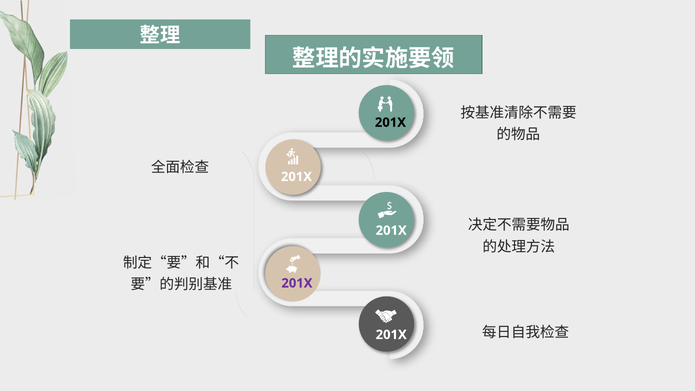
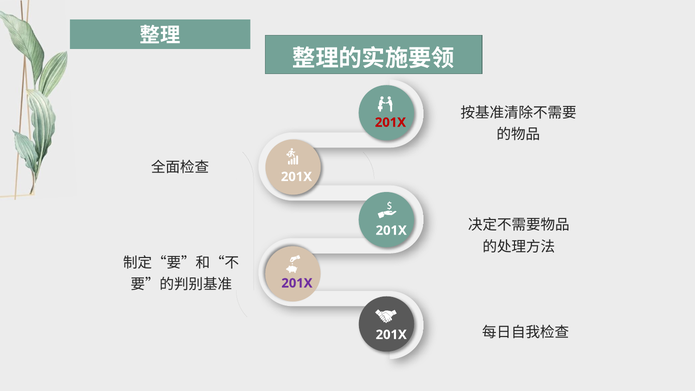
201X colour: black -> red (390, 122)
